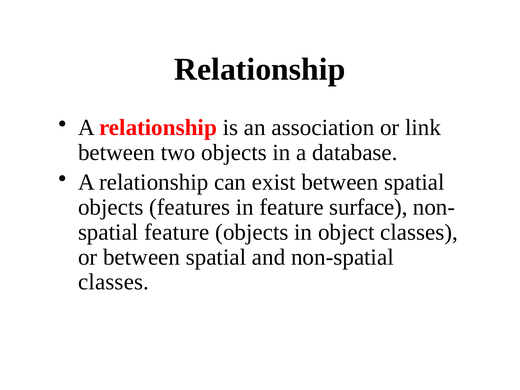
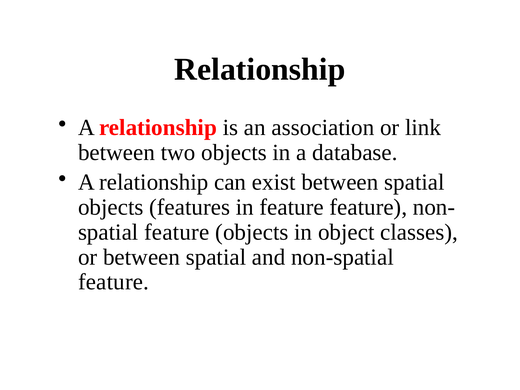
feature surface: surface -> feature (368, 207)
classes: classes -> feature (114, 282)
